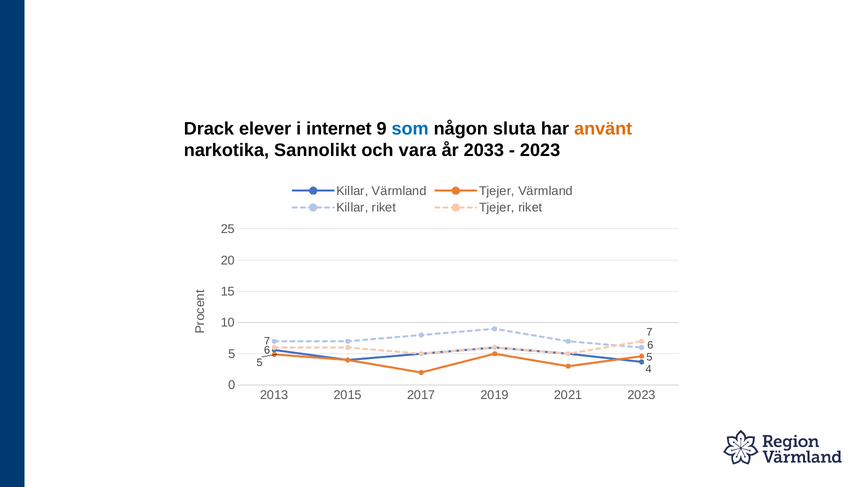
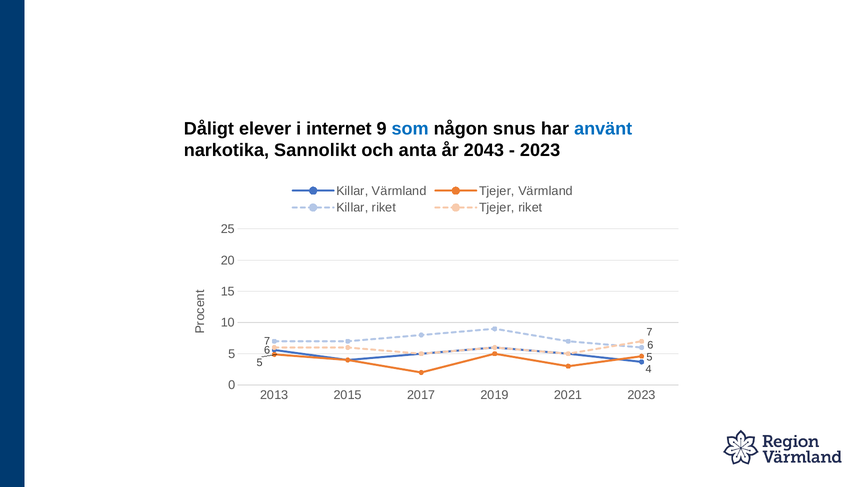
Drack: Drack -> Dåligt (209, 129)
sluta: sluta -> snus (514, 129)
använt colour: orange -> blue (603, 129)
vara: vara -> anta (418, 150)
2033: 2033 -> 2043 (484, 150)
